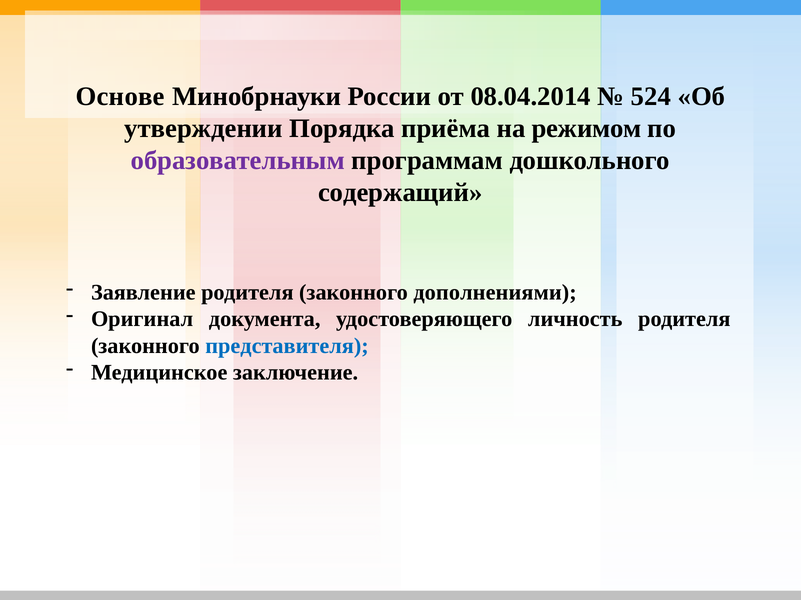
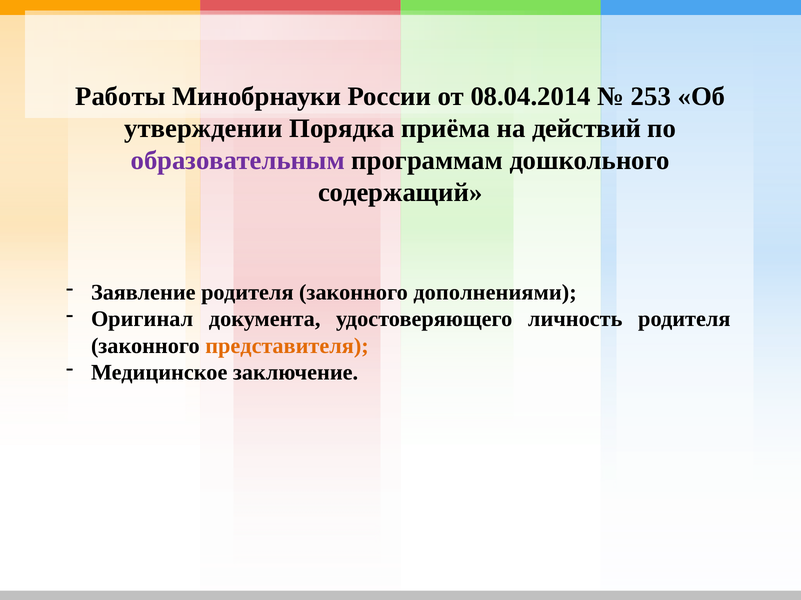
Основе: Основе -> Работы (120, 97)
524: 524 -> 253 (651, 97)
режимом: режимом -> действий (587, 129)
представителя colour: blue -> orange (287, 346)
